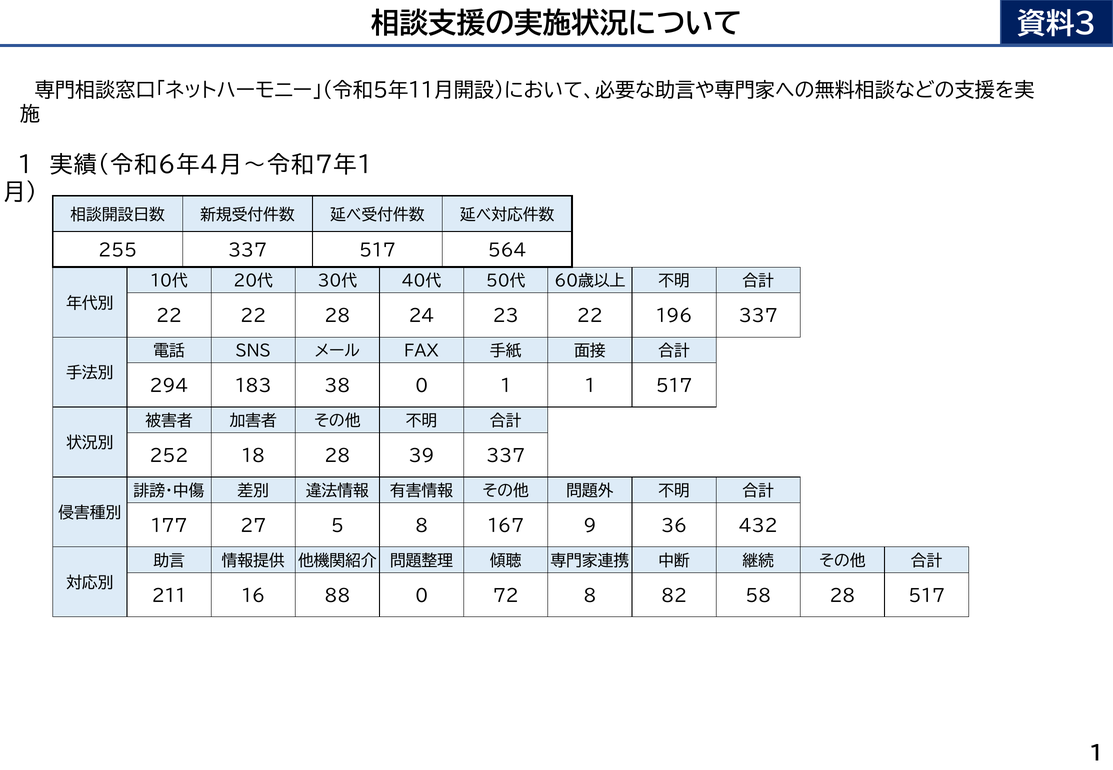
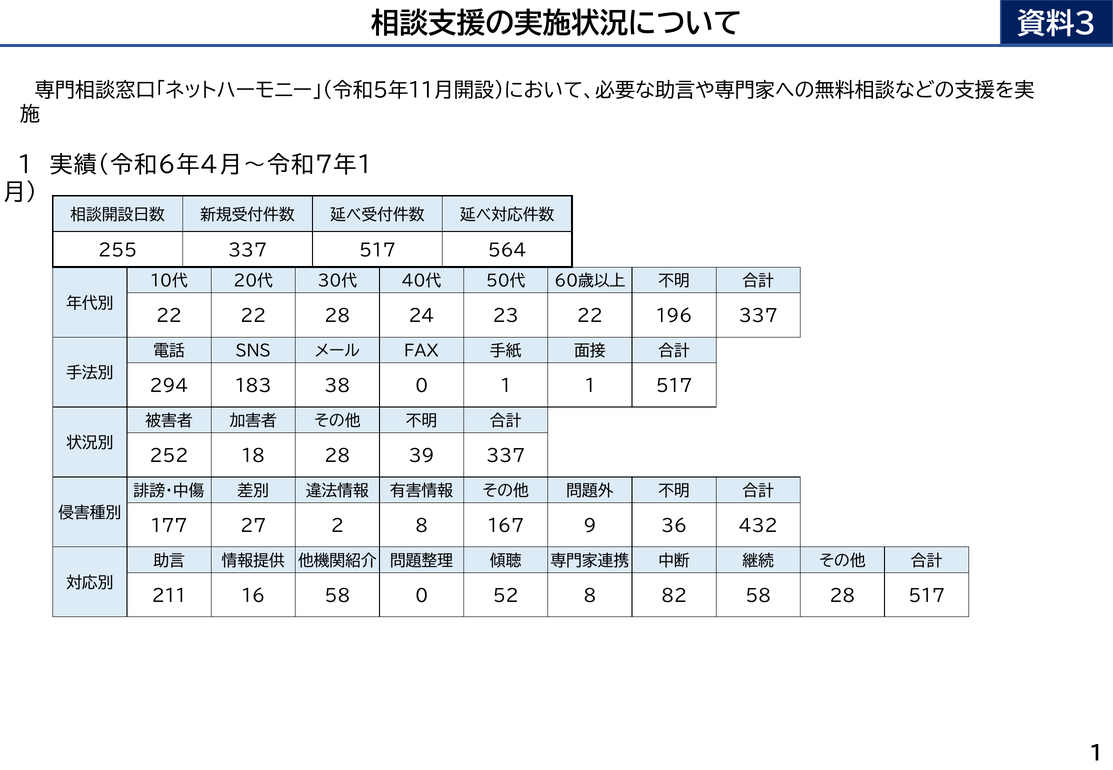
5: 5 -> 2 (337, 526)
16 88: 88 -> 58 (337, 596)
72: 72 -> 52 (506, 596)
